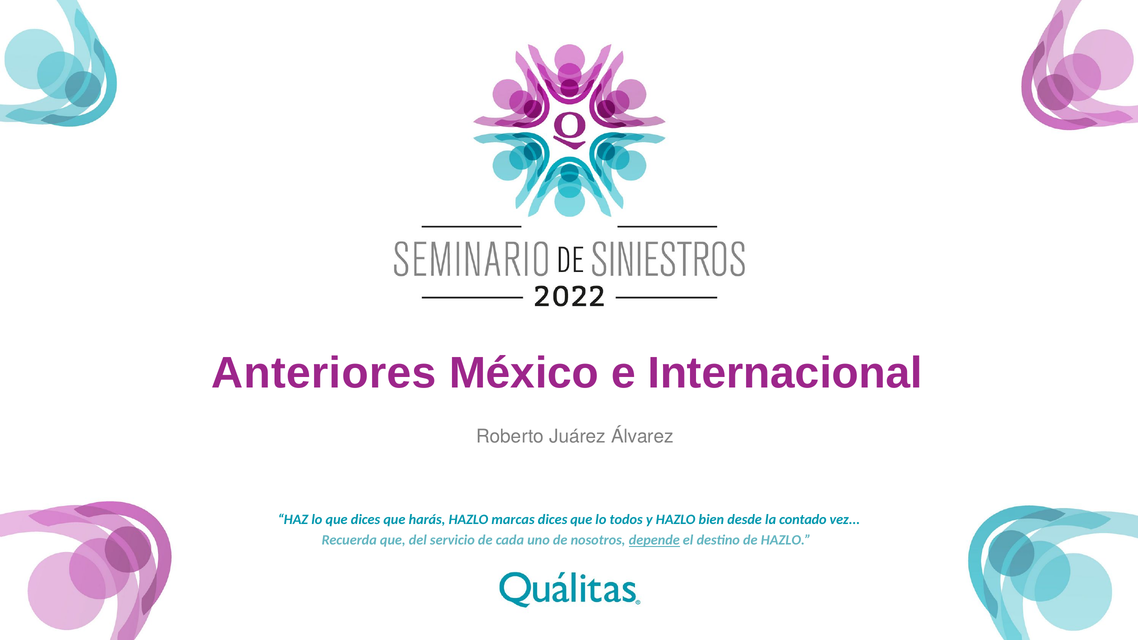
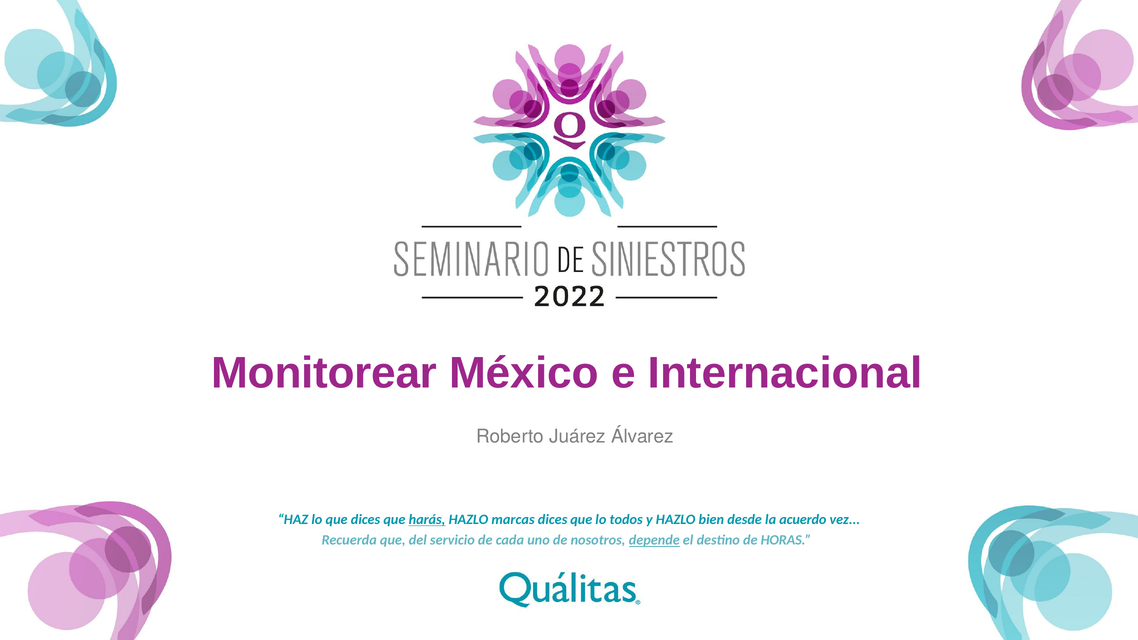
Anteriores: Anteriores -> Monitorear (324, 373)
harás underline: none -> present (427, 520)
contado: contado -> acuerdo (803, 520)
de HAZLO: HAZLO -> HORAS (786, 540)
